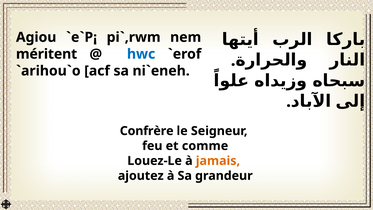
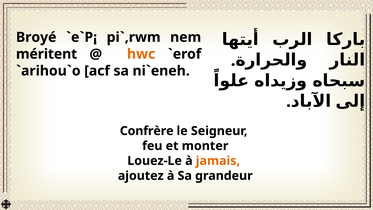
Agiou: Agiou -> Broyé (36, 37)
hwc colour: blue -> orange (141, 54)
comme: comme -> monter (205, 146)
